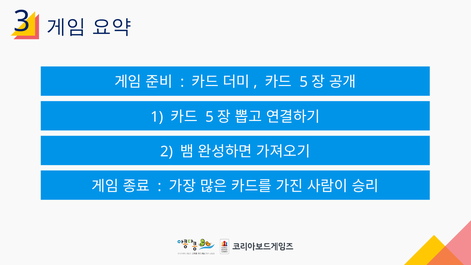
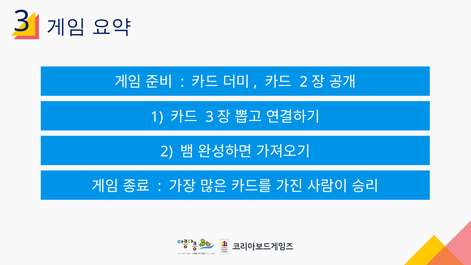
5: 5 -> 2 (304, 82)
5: 5 -> 3 (209, 117)
